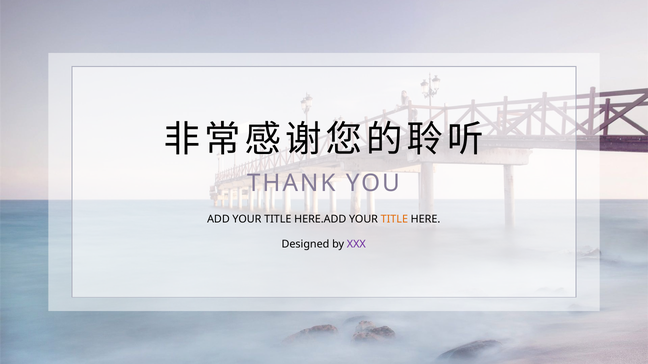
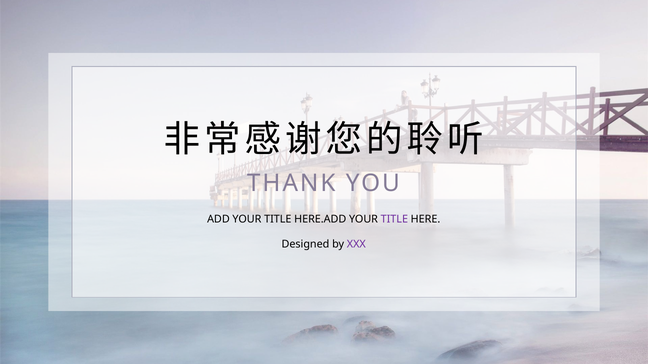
TITLE colour: orange -> purple (394, 219)
